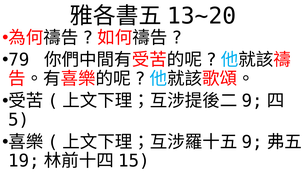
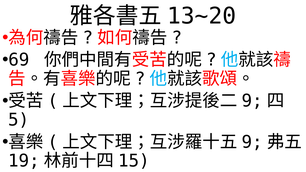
79: 79 -> 69 (19, 60)
